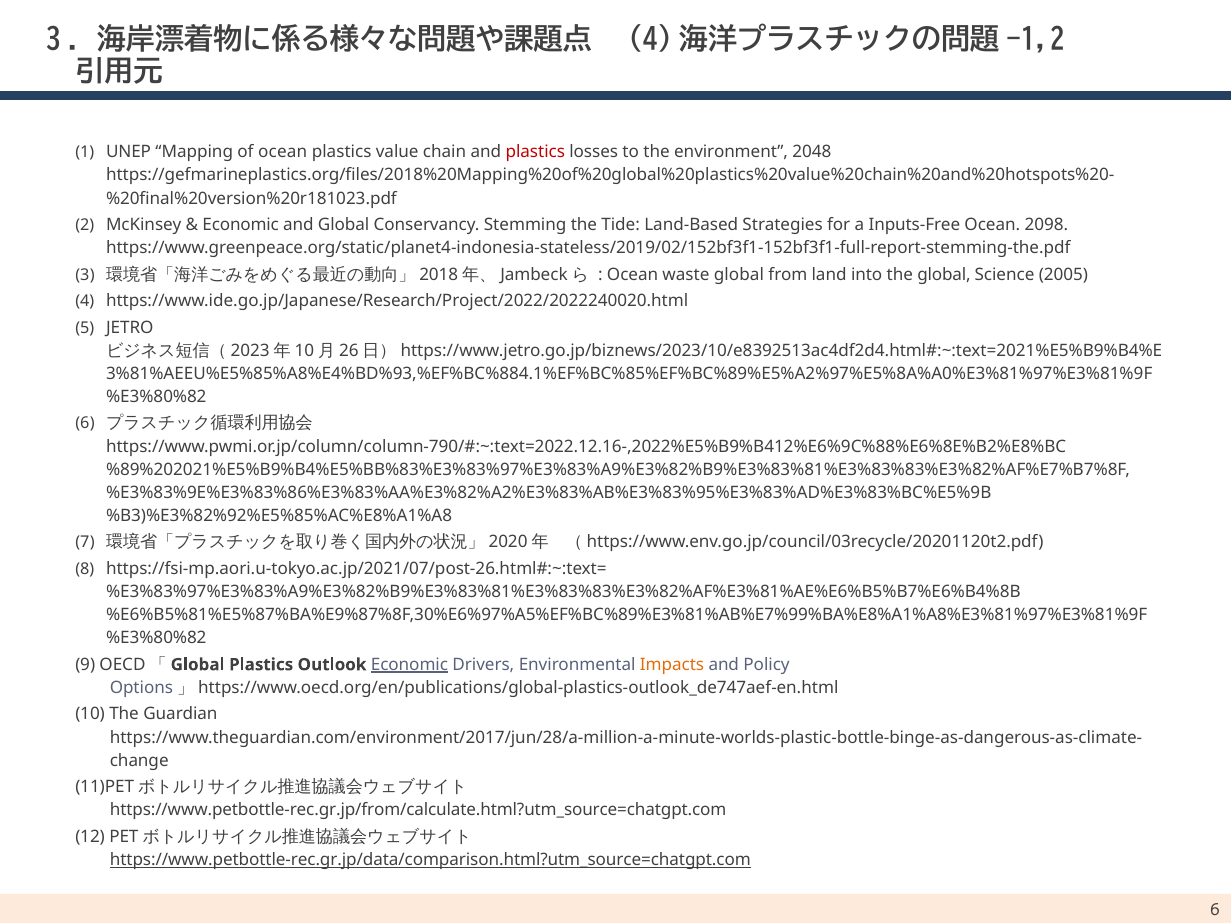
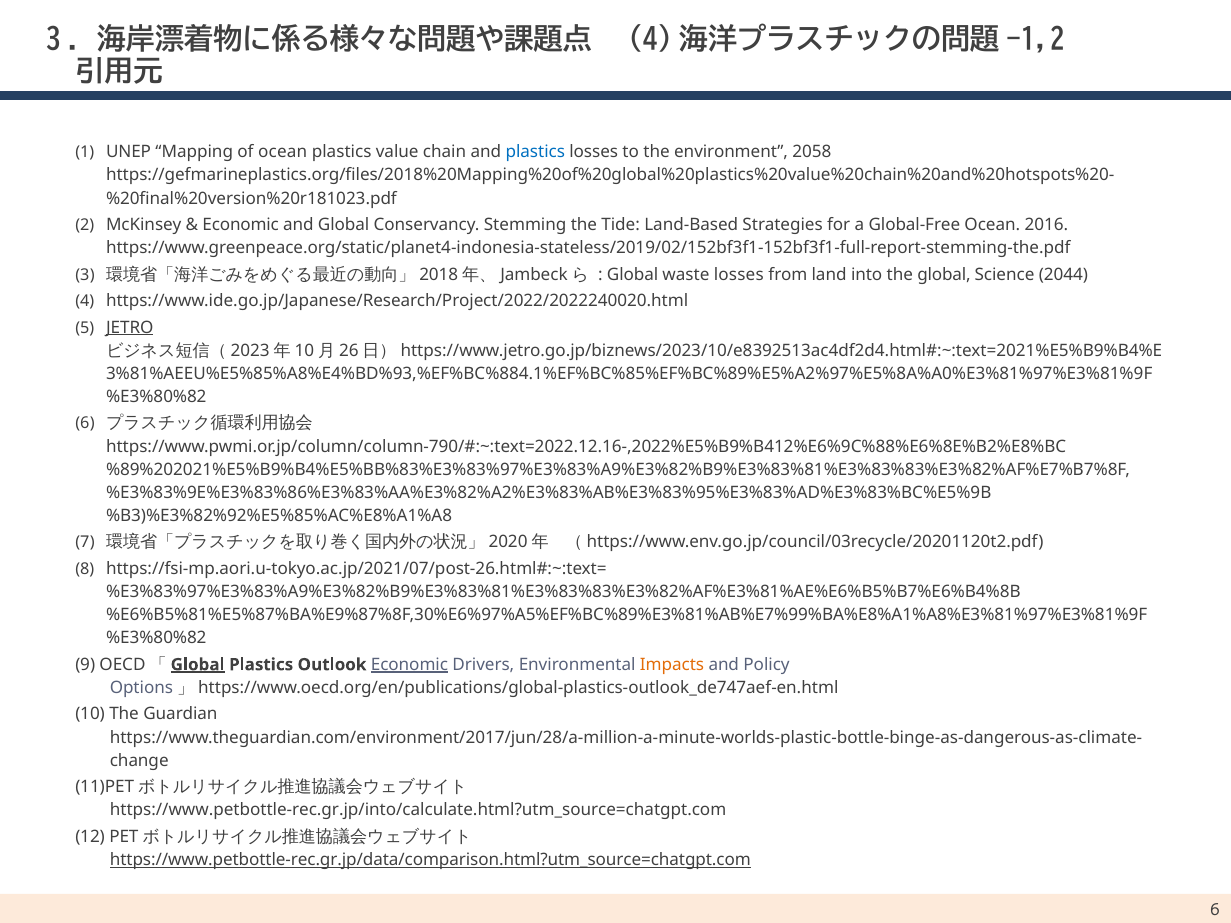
plastics colour: red -> blue (535, 152)
2048: 2048 -> 2058 (812, 152)
Inputs-Free: Inputs-Free -> Global-Free (914, 225)
2098: 2098 -> 2016 (1046, 225)
Ocean: Ocean -> Global (633, 275)
waste global: global -> losses (739, 275)
2005: 2005 -> 2044 (1063, 275)
JETRO underline: none -> present (130, 328)
Global underline: none -> present (198, 665)
https://www.petbottle-rec.gr.jp/from/calculate.html?utm_source=chatgpt.com: https://www.petbottle-rec.gr.jp/from/calculate.html?utm_source=chatgpt.com -> https://www.petbottle-rec.gr.jp/into/calculate.html?utm_source=chatgpt.com (418, 810)
